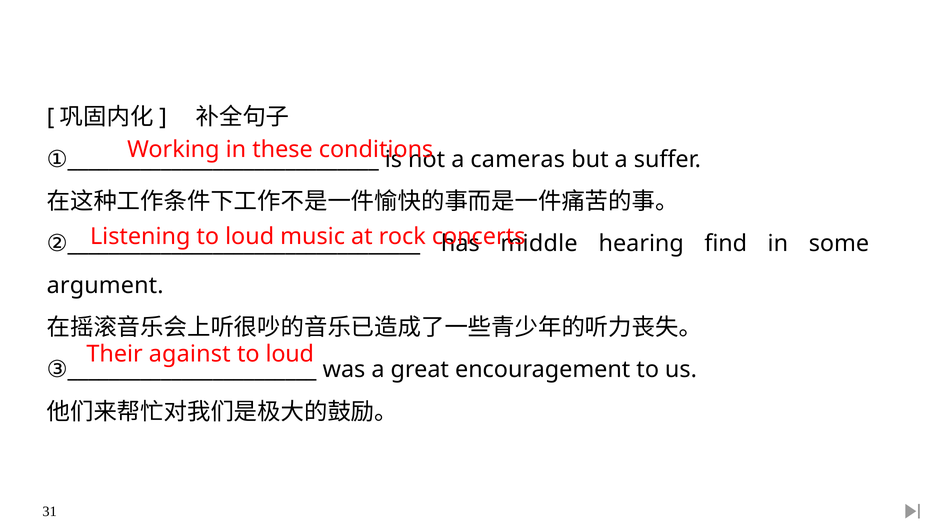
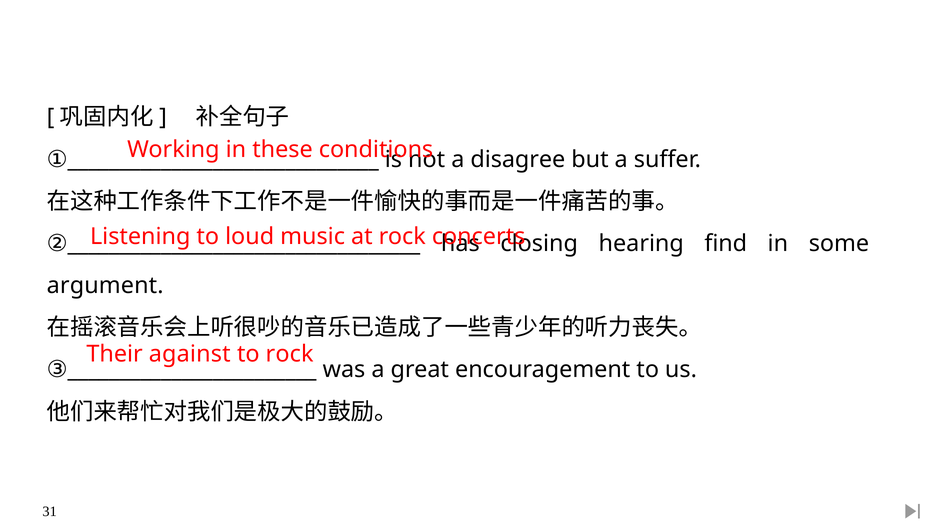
cameras: cameras -> disagree (518, 160)
middle: middle -> closing (539, 244)
loud: loud -> rock (290, 355)
